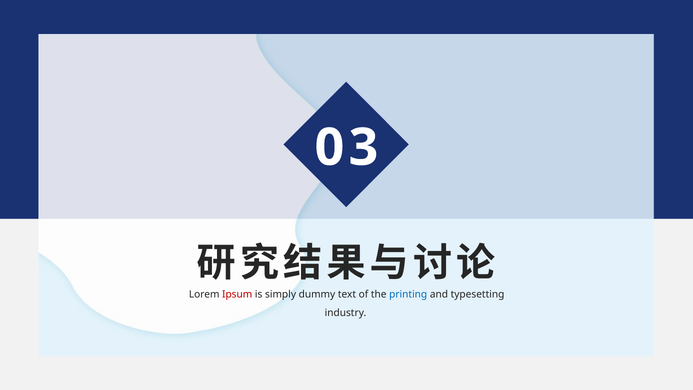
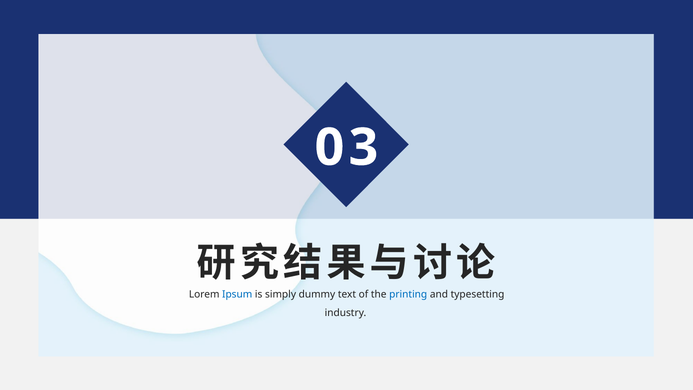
Ipsum colour: red -> blue (237, 294)
